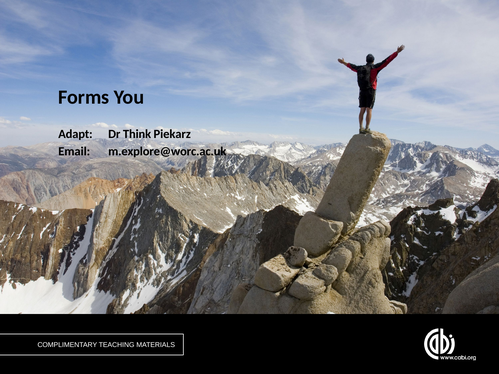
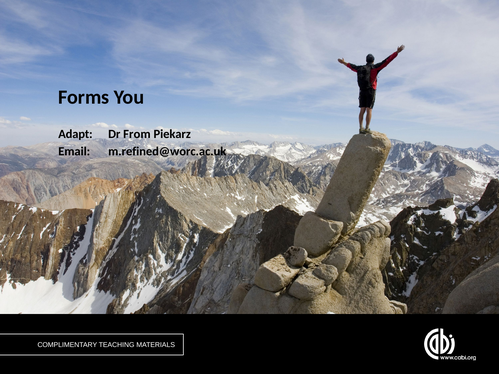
Think: Think -> From (137, 134)
m.explore@worc.ac.uk: m.explore@worc.ac.uk -> m.refined@worc.ac.uk (167, 152)
